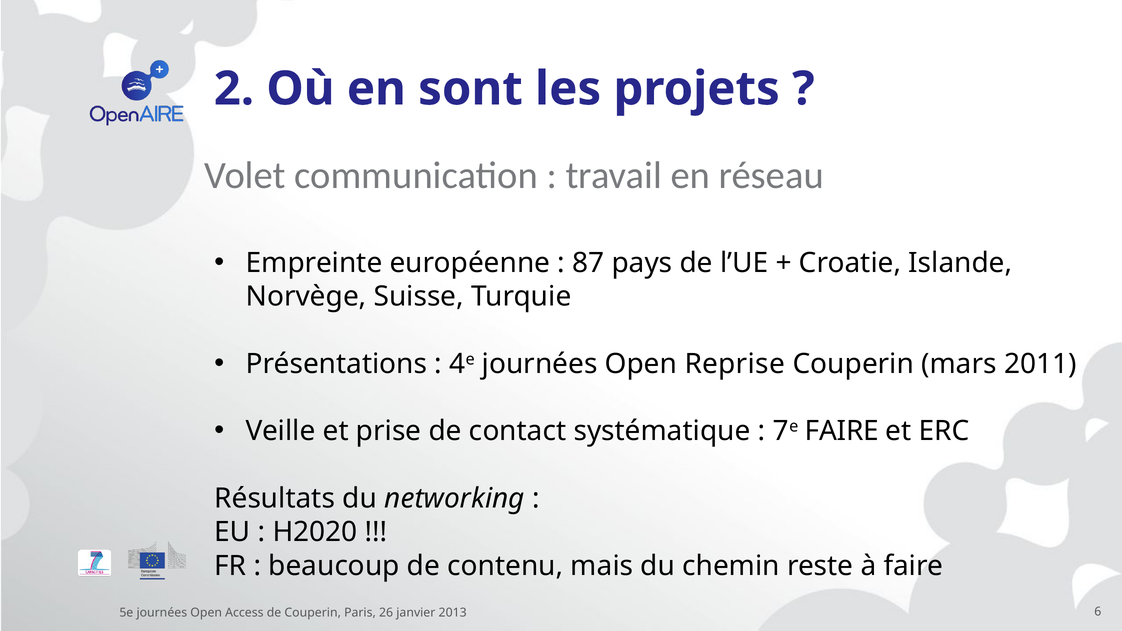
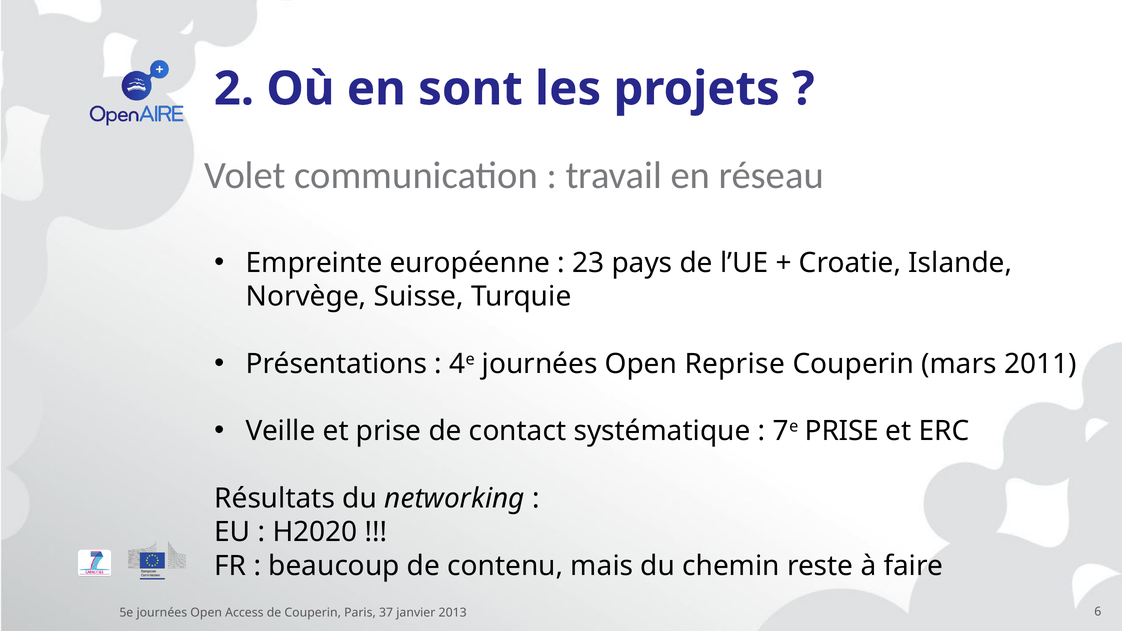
87: 87 -> 23 (588, 263)
7e FAIRE: FAIRE -> PRISE (842, 431)
26: 26 -> 37 (386, 613)
